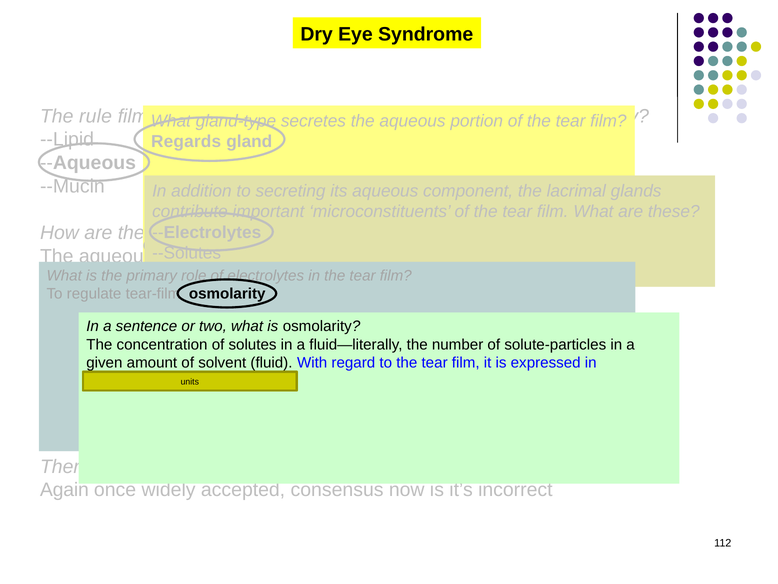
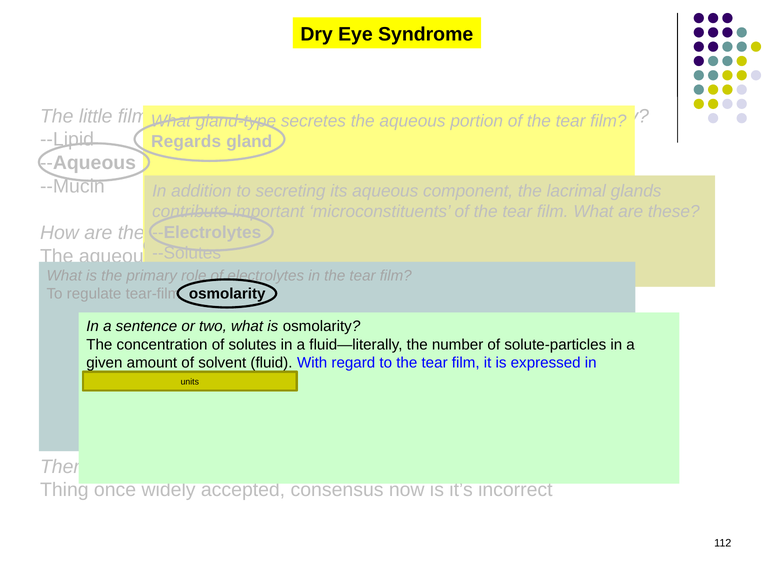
rule: rule -> little (96, 116)
Again: Again -> Thing (64, 490)
